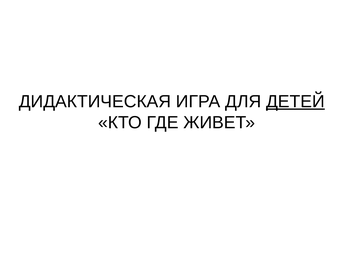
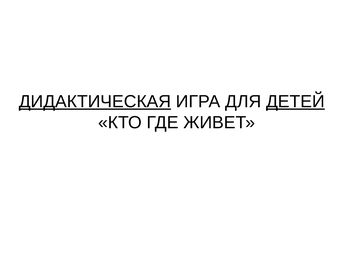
ДИДАКТИЧЕСКАЯ underline: none -> present (95, 101)
